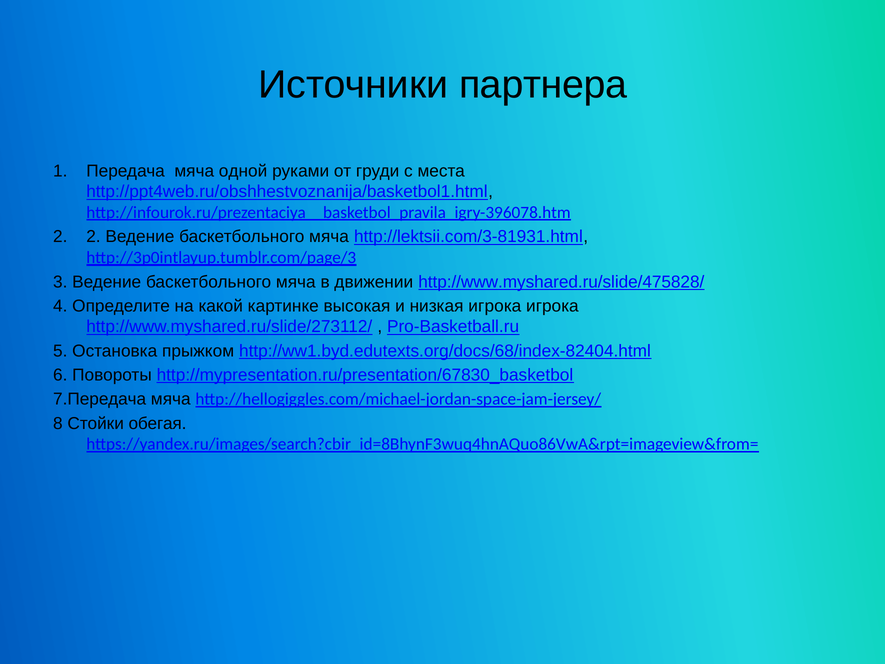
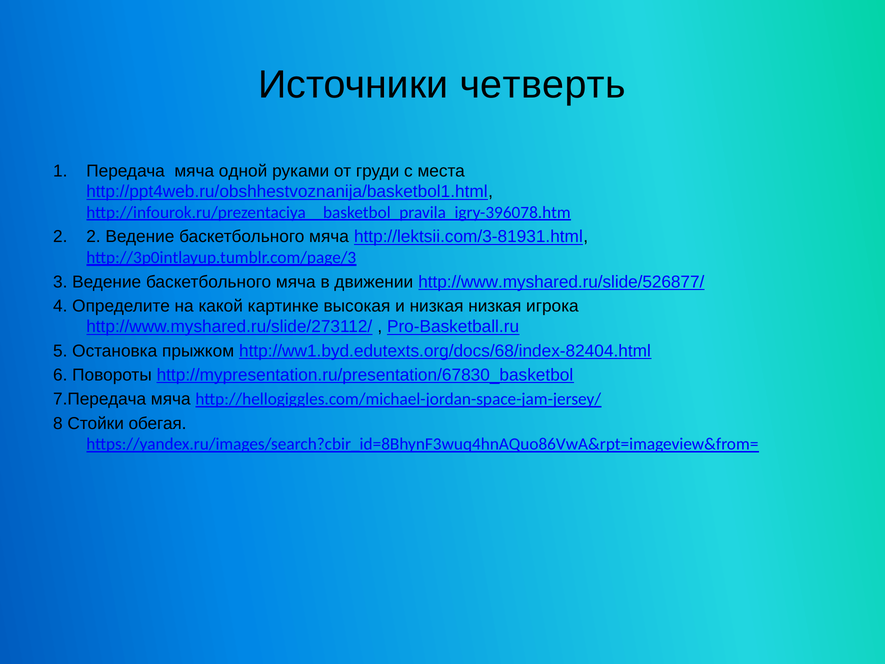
партнера: партнера -> четверть (543, 85)
http://www.myshared.ru/slide/475828/: http://www.myshared.ru/slide/475828/ -> http://www.myshared.ru/slide/526877/ (561, 282)
низкая игрока: игрока -> низкая (495, 306)
